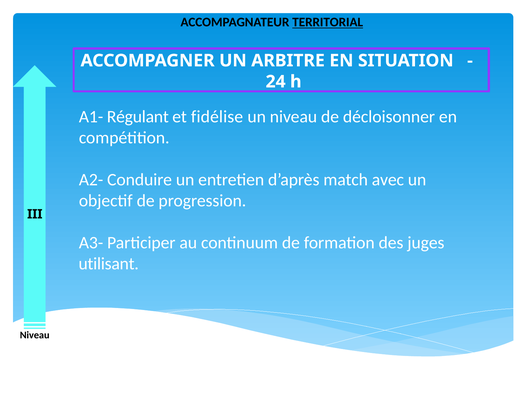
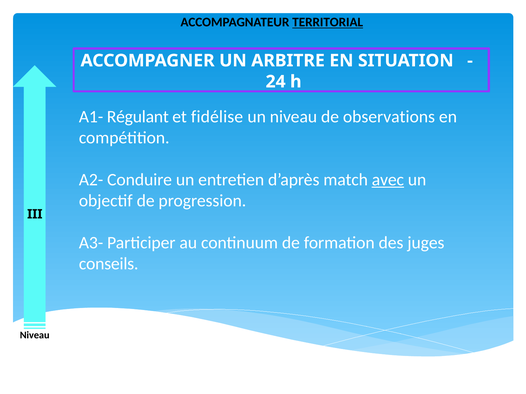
décloisonner: décloisonner -> observations (389, 117)
avec underline: none -> present (388, 180)
utilisant: utilisant -> conseils (109, 264)
